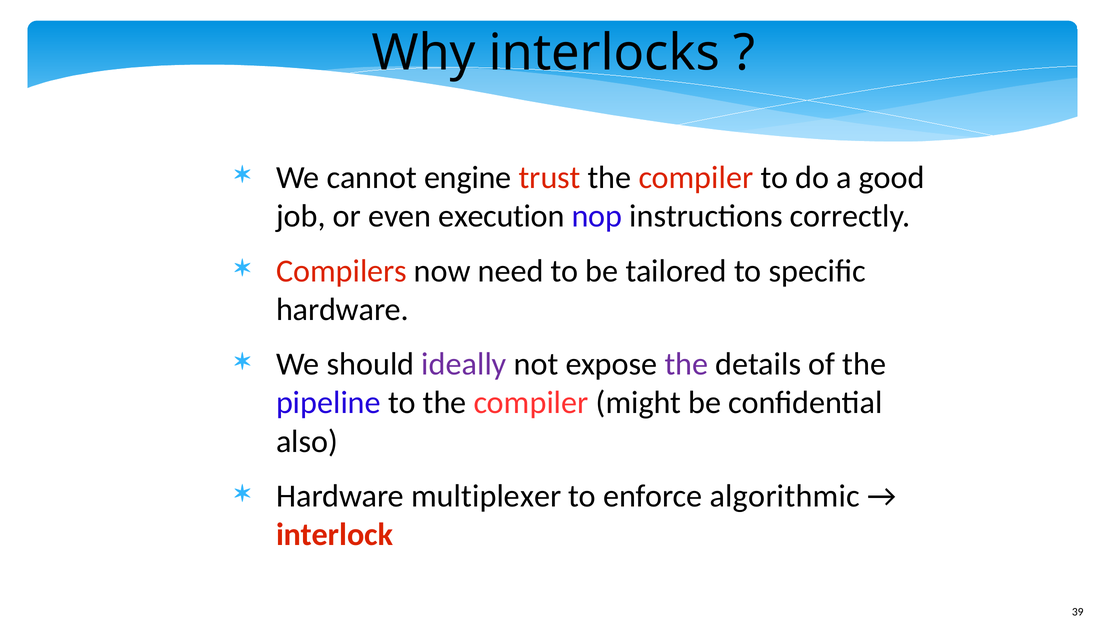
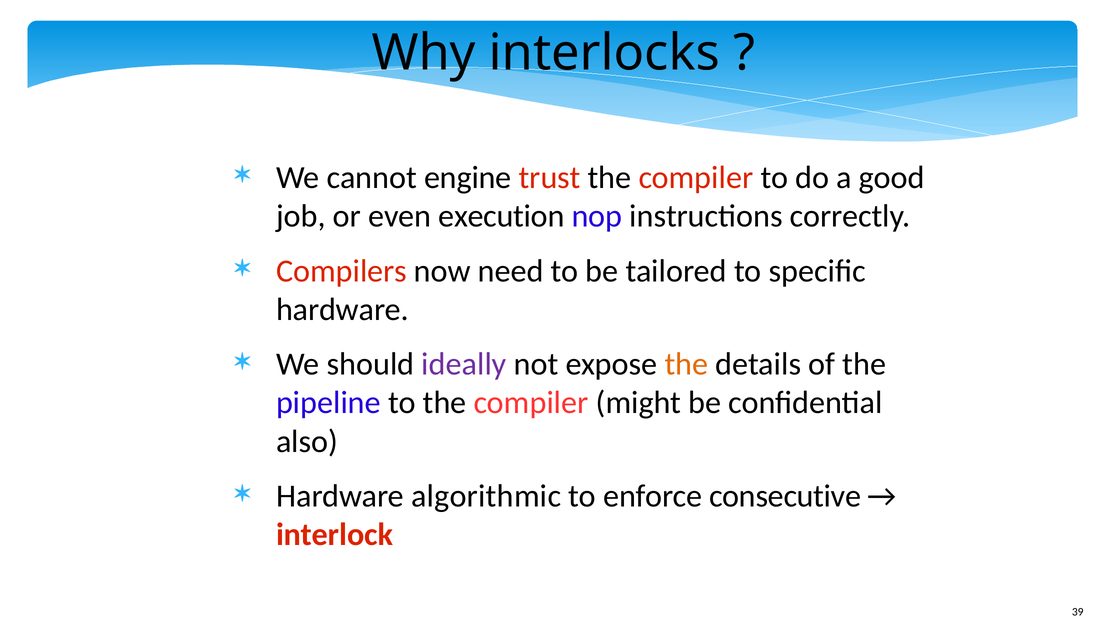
the colour: purple -> orange (686, 364)
multiplexer: multiplexer -> algorithmic (486, 496)
algorithmic: algorithmic -> consecutive (785, 496)
